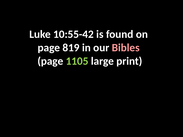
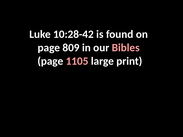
10:55-42: 10:55-42 -> 10:28-42 (73, 34)
819: 819 -> 809 (71, 48)
1105 colour: light green -> pink (77, 61)
